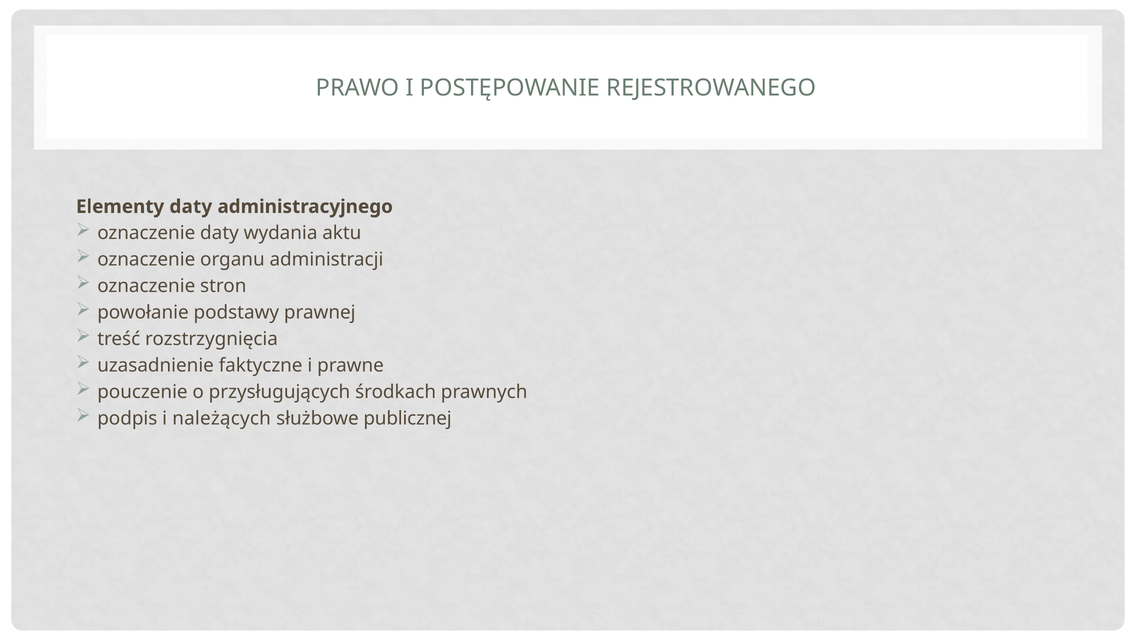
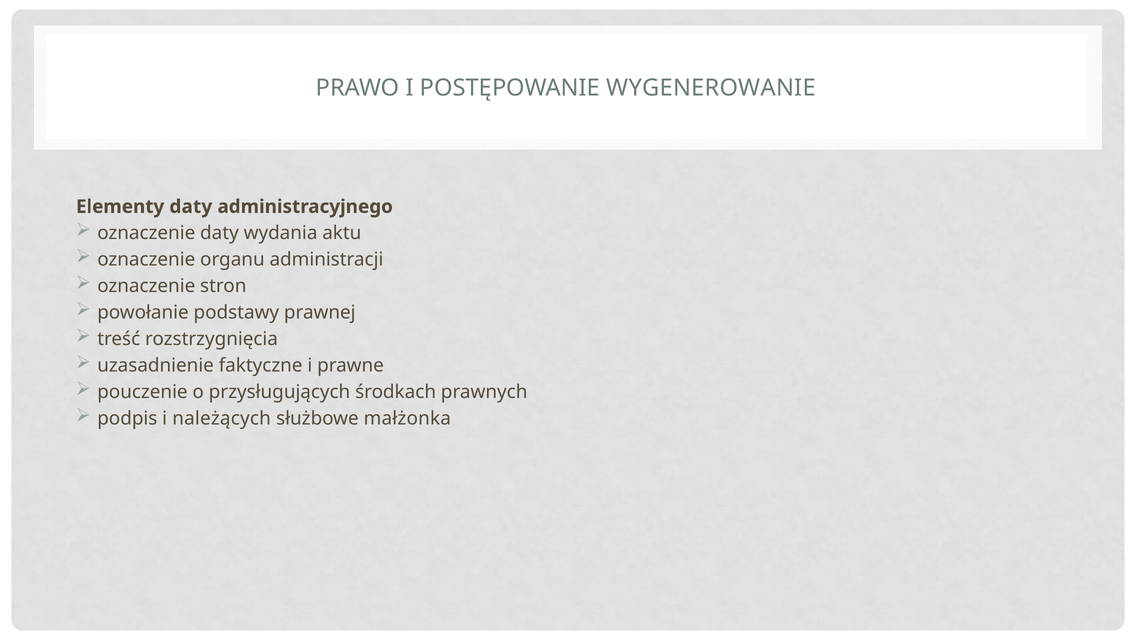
REJESTROWANEGO: REJESTROWANEGO -> WYGENEROWANIE (711, 88)
publicznej: publicznej -> małżonka (407, 418)
